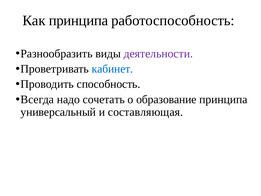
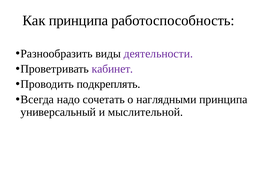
кабинет colour: blue -> purple (112, 69)
способность: способность -> подкреплять (109, 84)
образование: образование -> наглядными (166, 99)
составляющая: составляющая -> мыслительной (145, 112)
